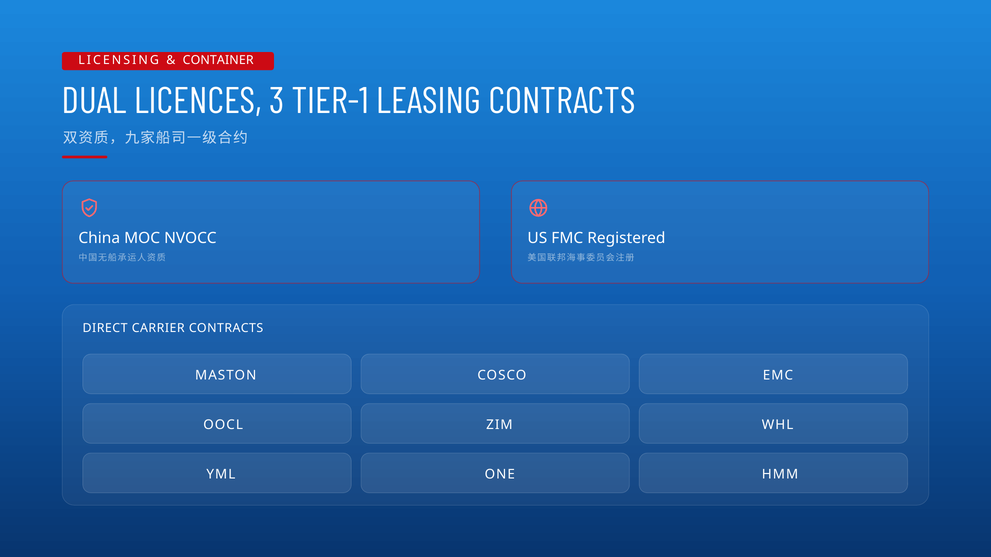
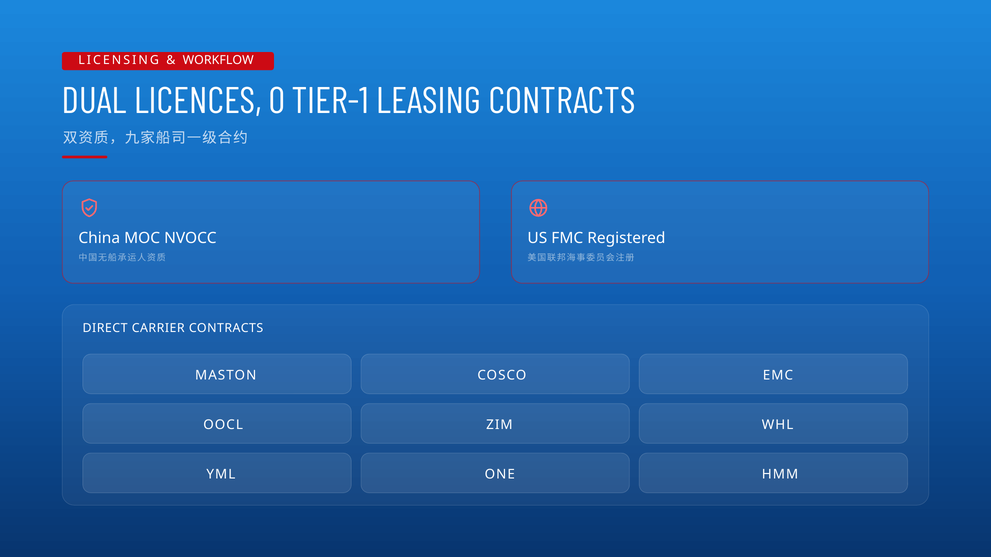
CONTAINER: CONTAINER -> WORKFLOW (218, 60)
3: 3 -> 0 (277, 101)
